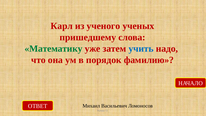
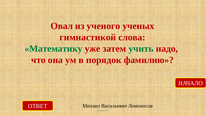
Карл: Карл -> Овал (62, 26)
пришедшему: пришедшему -> гимнастикой (88, 37)
учить colour: blue -> green (141, 49)
